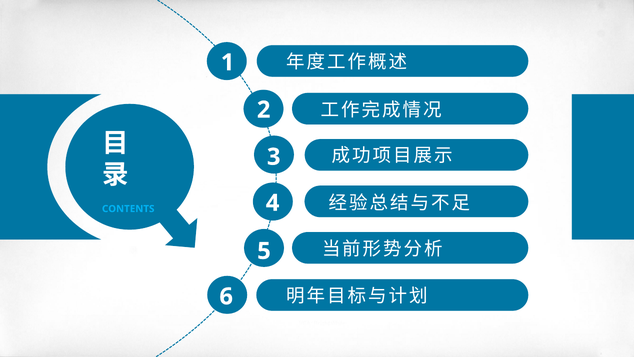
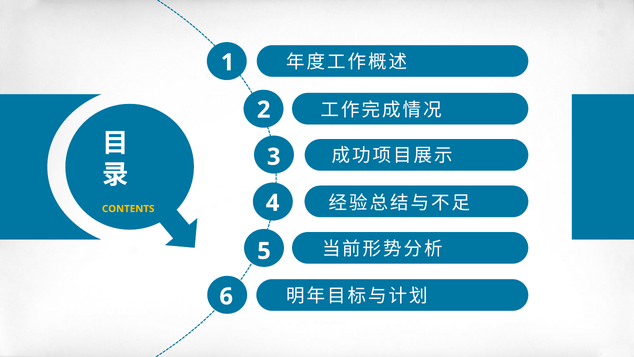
CONTENTS colour: light blue -> yellow (128, 209)
